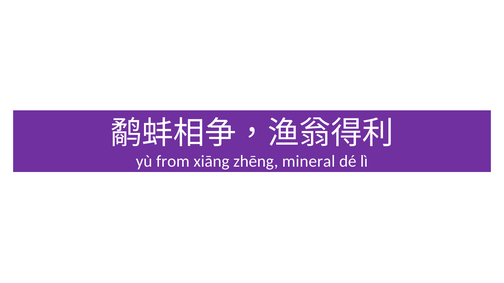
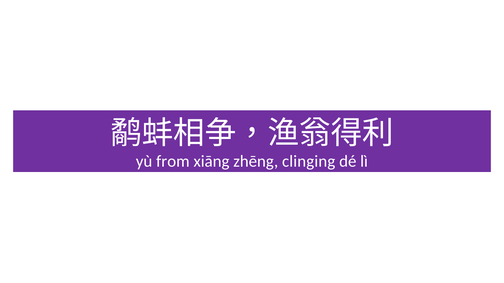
mineral: mineral -> clinging (309, 161)
